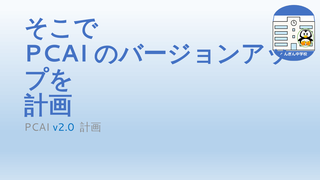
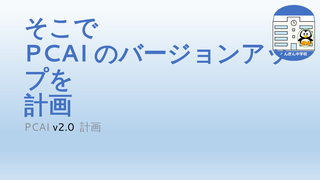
v2.0 colour: blue -> black (64, 127)
